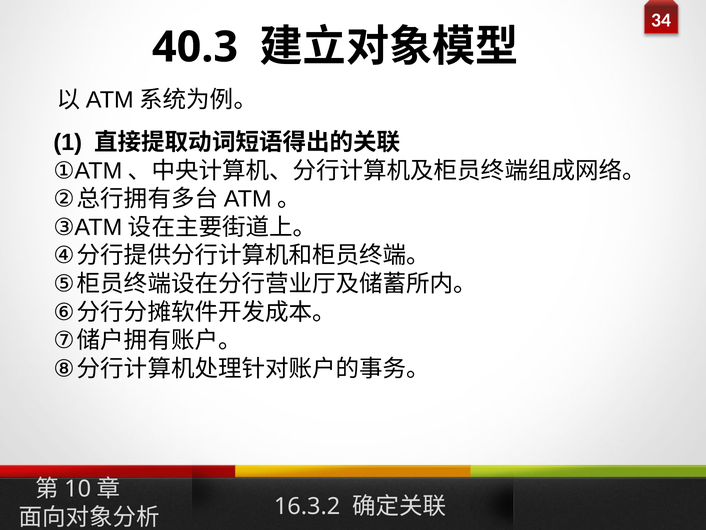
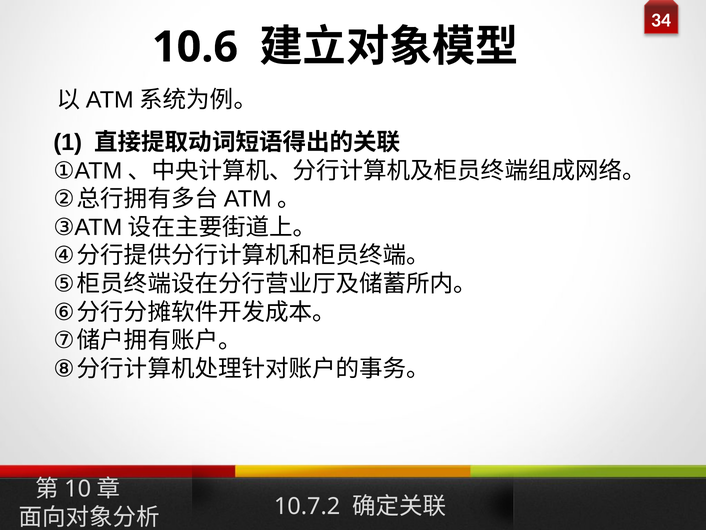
40.3: 40.3 -> 10.6 (195, 47)
16.3.2: 16.3.2 -> 10.7.2 (307, 506)
